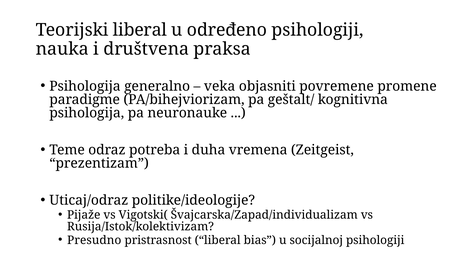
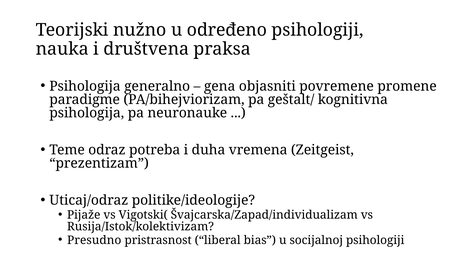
Teorijski liberal: liberal -> nužno (140, 30)
veka: veka -> gena (220, 86)
